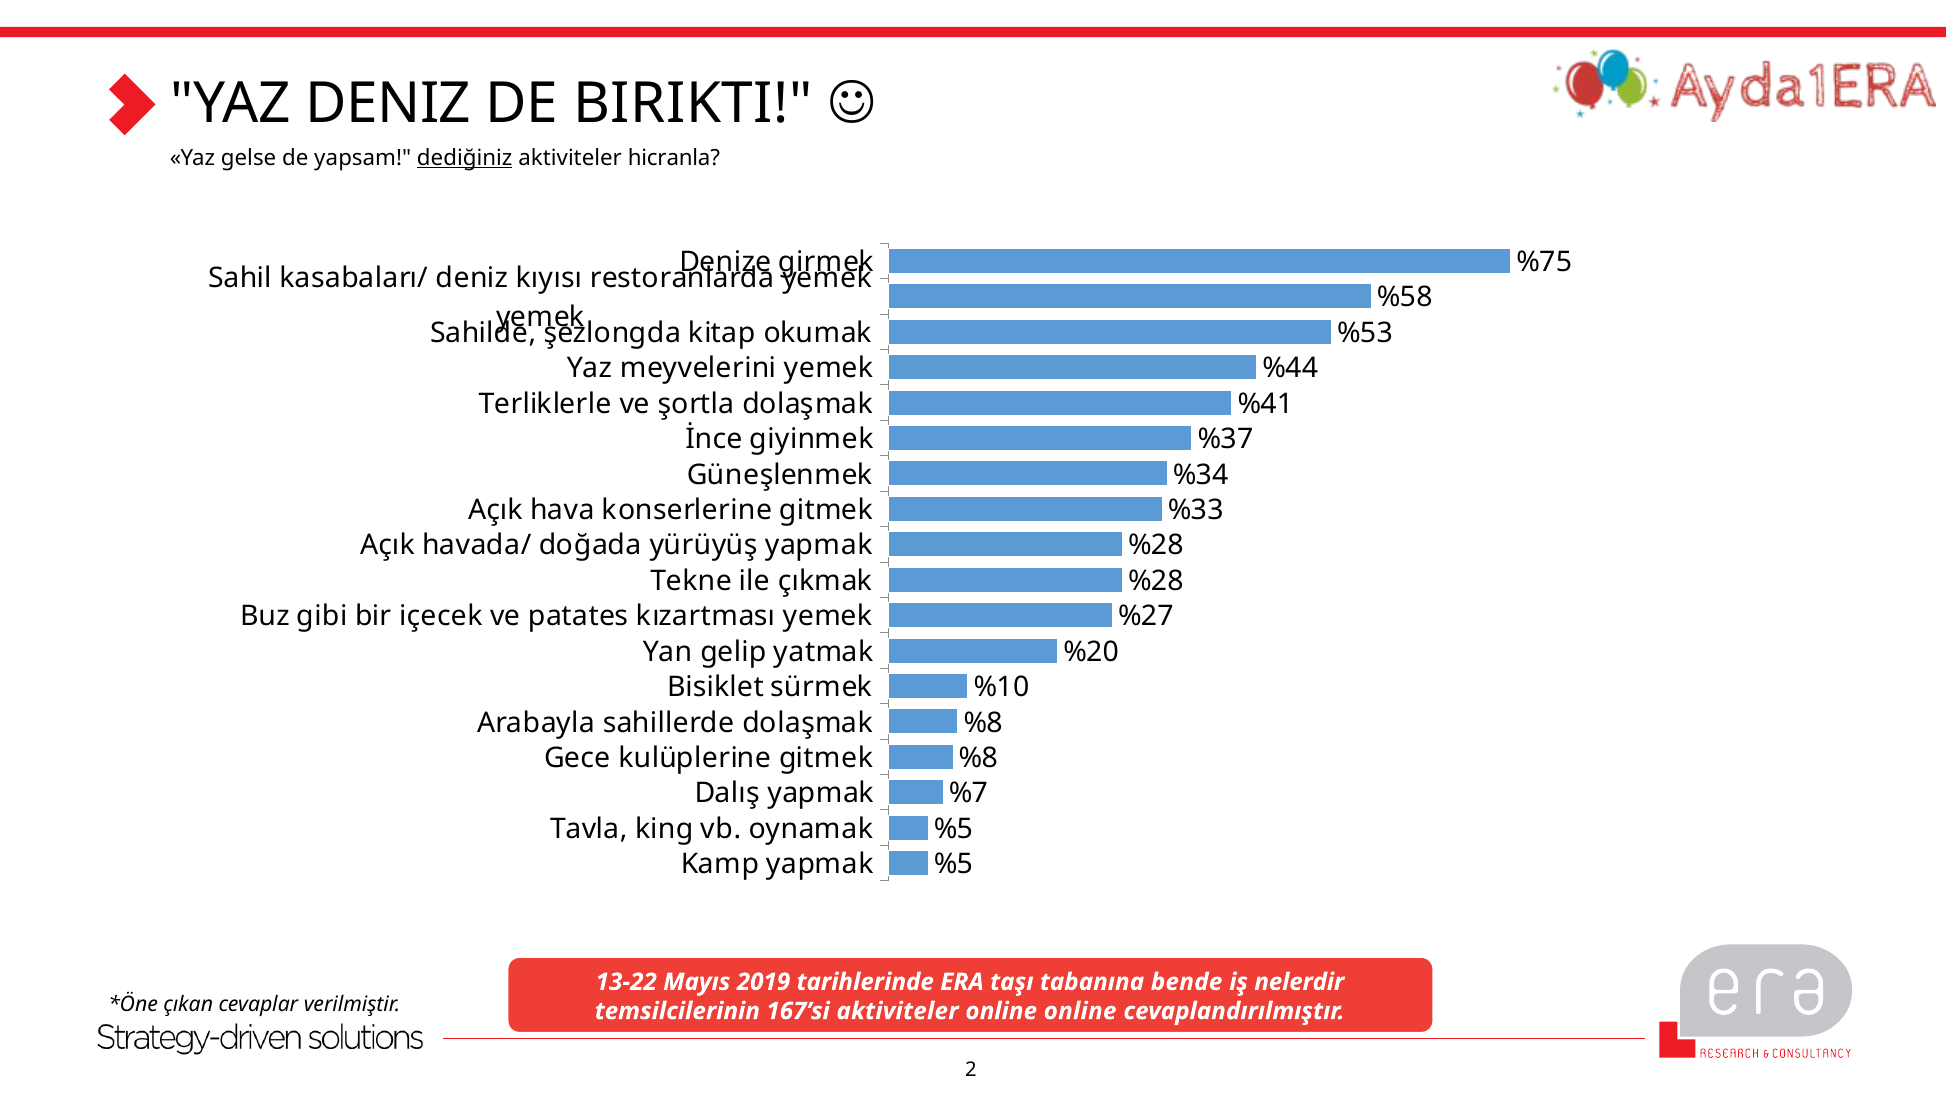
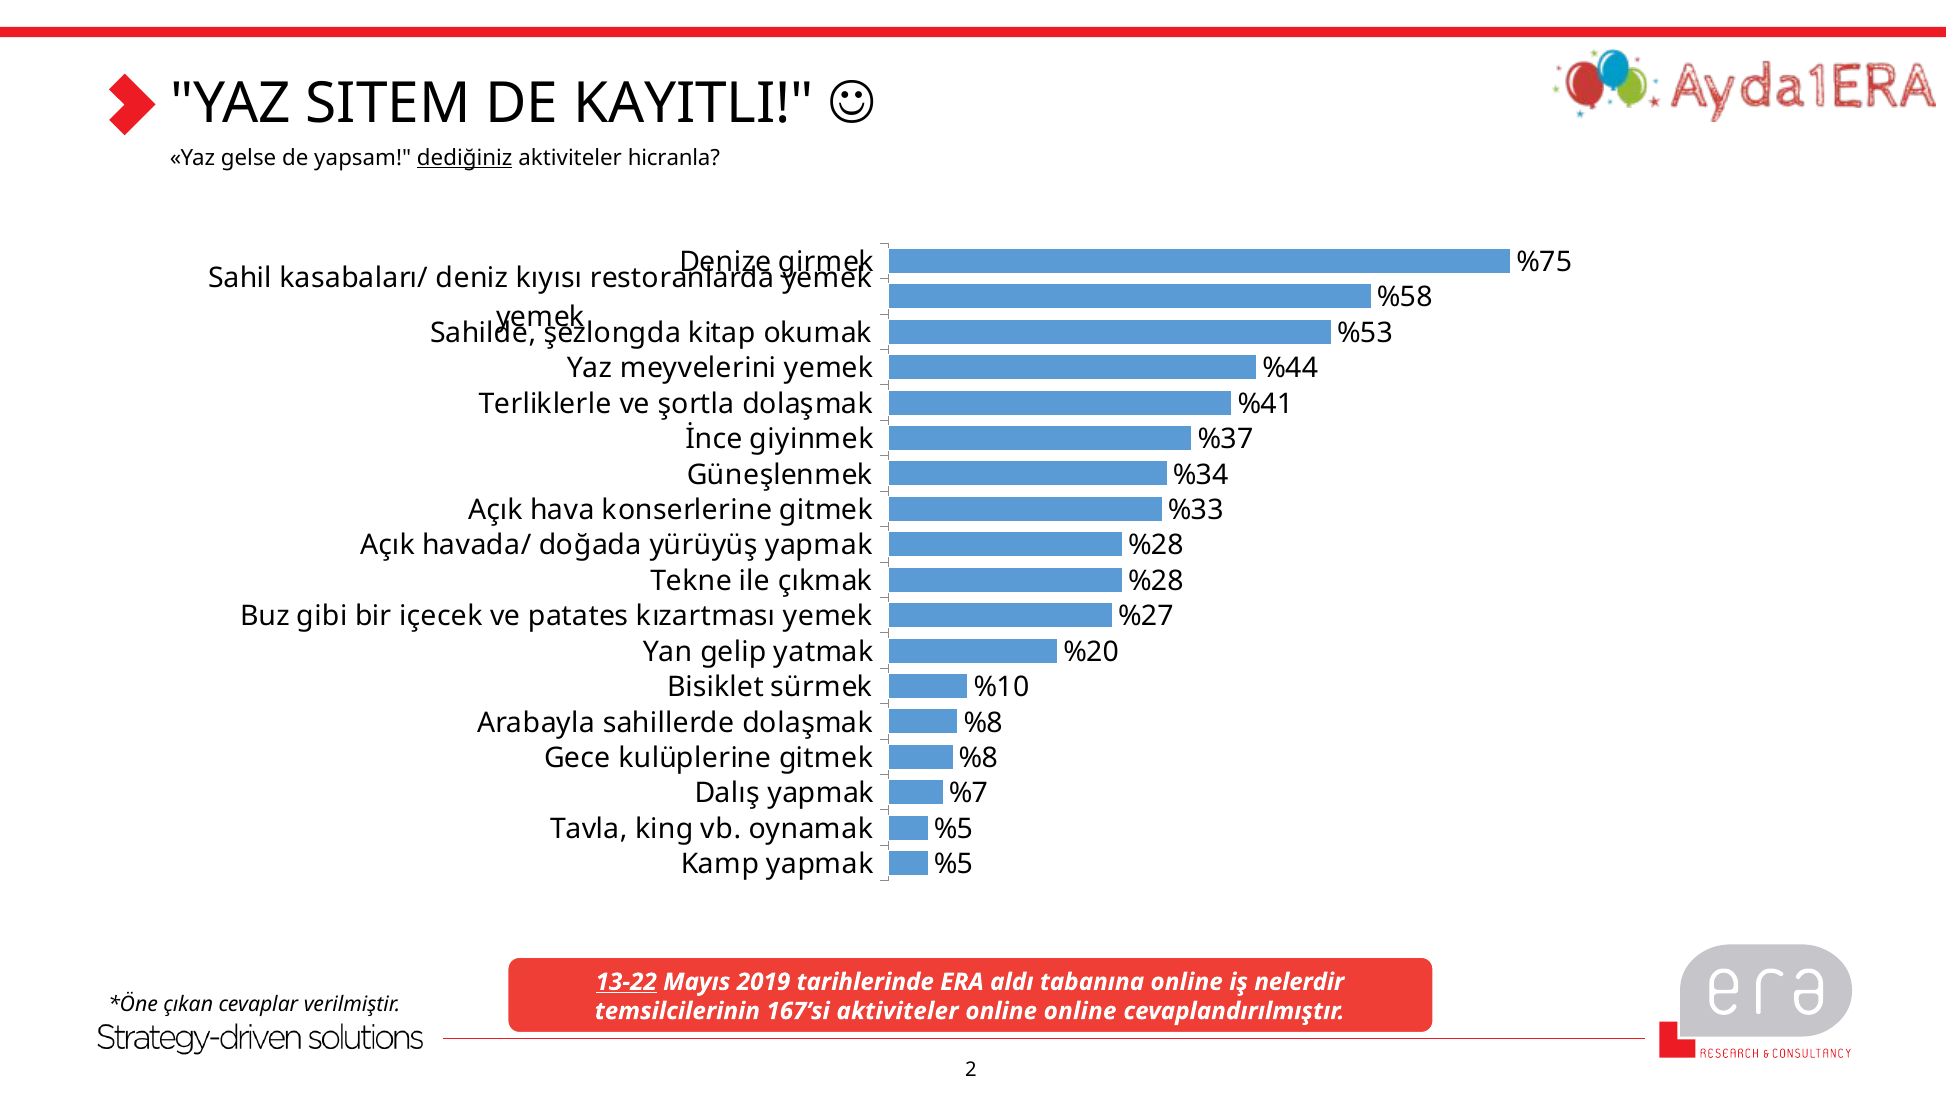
YAZ DENIZ: DENIZ -> SITEM (388, 104)
BIRIKTI: BIRIKTI -> KAYITLI (693, 104)
13-22 underline: none -> present (626, 982)
taşı: taşı -> aldı (1012, 982)
tabanına bende: bende -> online (1187, 982)
